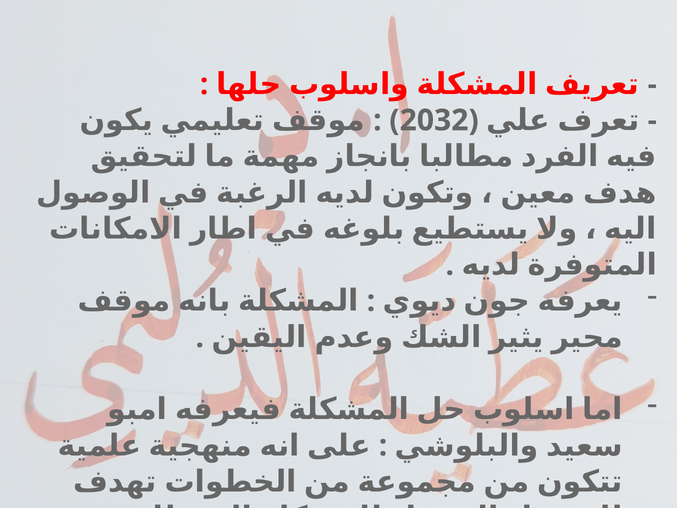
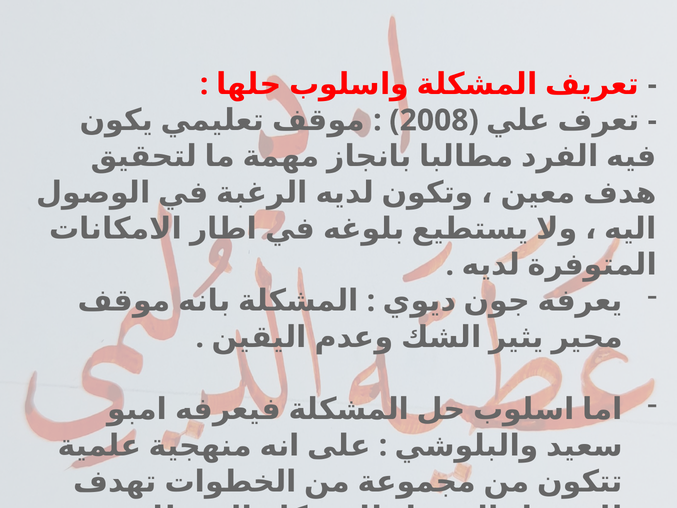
2032: 2032 -> 2008 (434, 120)
